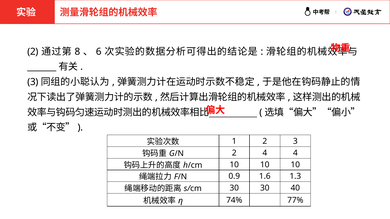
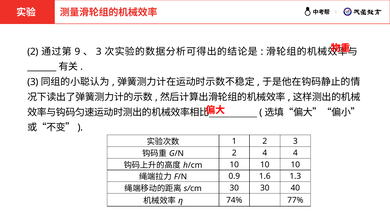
8: 8 -> 9 (77, 52)
6: 6 -> 3 (99, 52)
